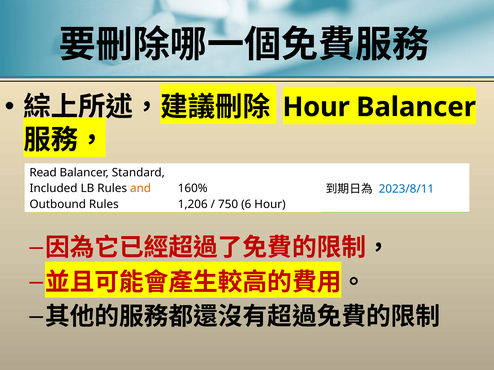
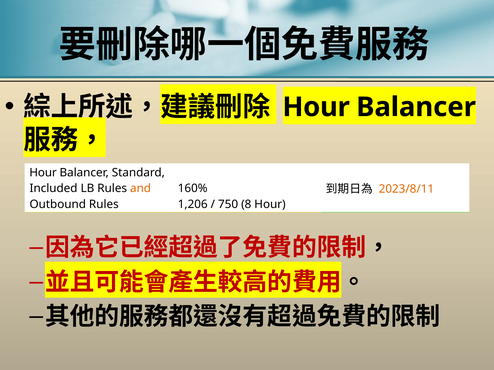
Read: Read -> Hour (43, 173)
2023/8/11 colour: blue -> orange (406, 189)
6: 6 -> 8 (246, 205)
